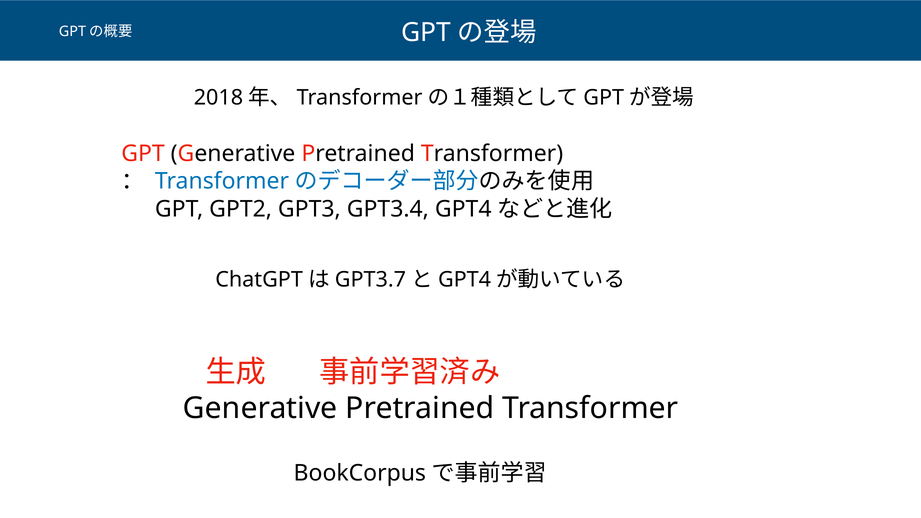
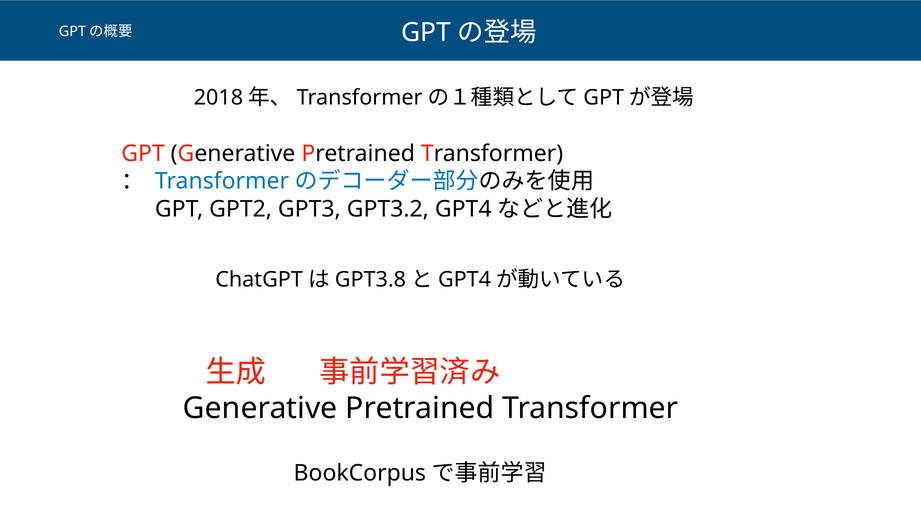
GPT3.4: GPT3.4 -> GPT3.2 (388, 209)
GPT3.7: GPT3.7 -> GPT3.8 (370, 280)
